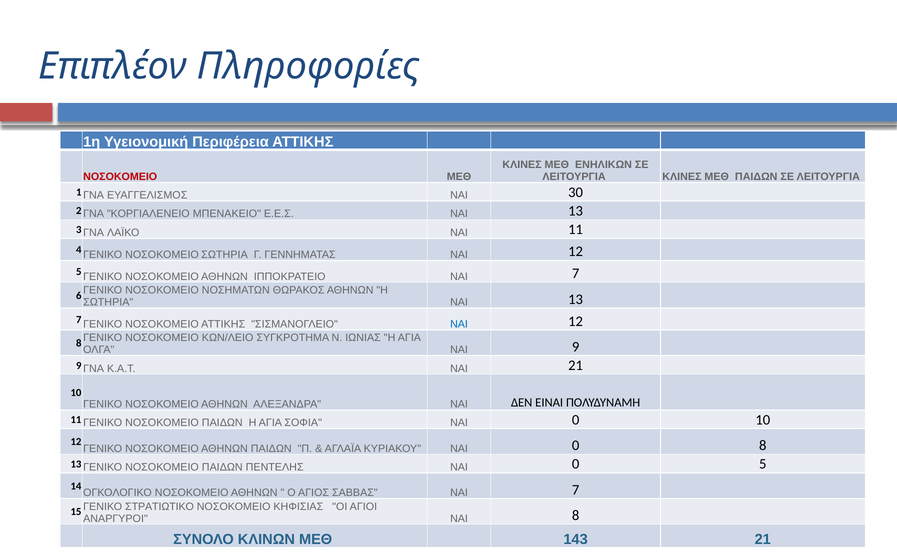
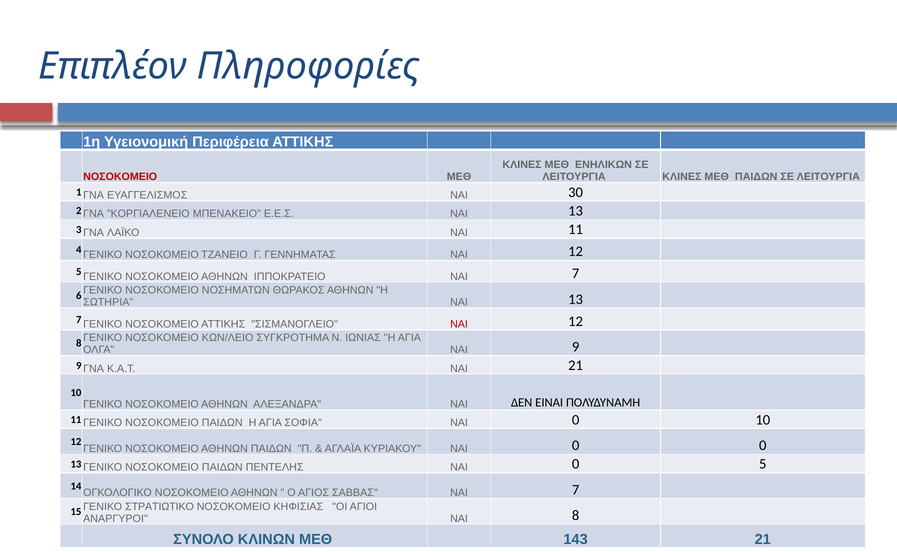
ΝΟΣΟΚΟΜΕΙΟ ΣΩΤΗΡΙΑ: ΣΩΤΗΡΙΑ -> ΤΖΑΝΕΙΟ (225, 255)
ΝΑΙ colour: blue -> red (459, 324)
0 8: 8 -> 0 (763, 445)
